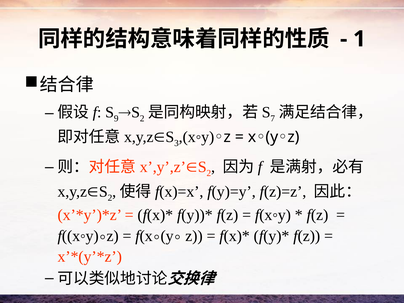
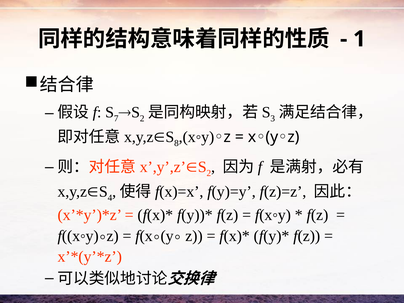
9: 9 -> 7 (116, 118)
7: 7 -> 3 (273, 118)
3: 3 -> 8 (176, 143)
2: 2 -> 4 (110, 198)
